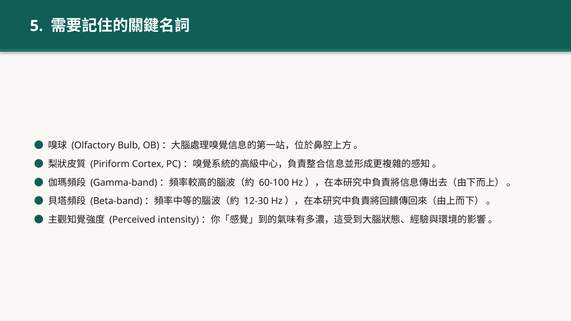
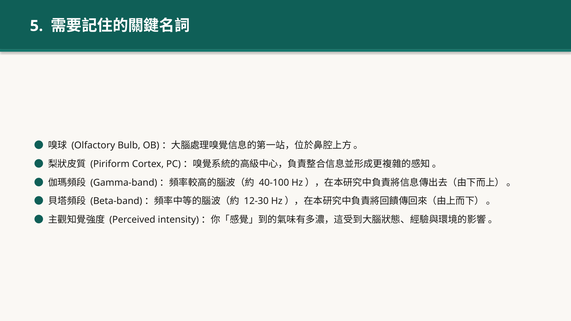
60-100: 60-100 -> 40-100 (274, 183)
